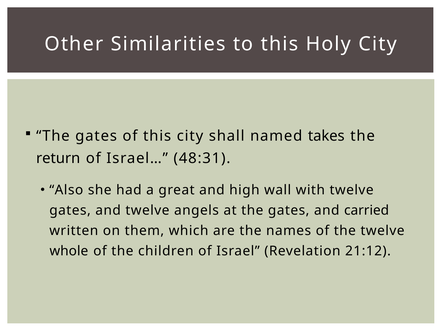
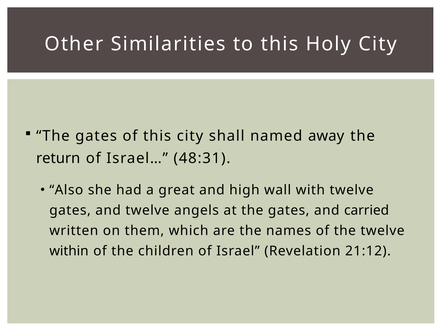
takes: takes -> away (326, 136)
whole: whole -> within (69, 251)
